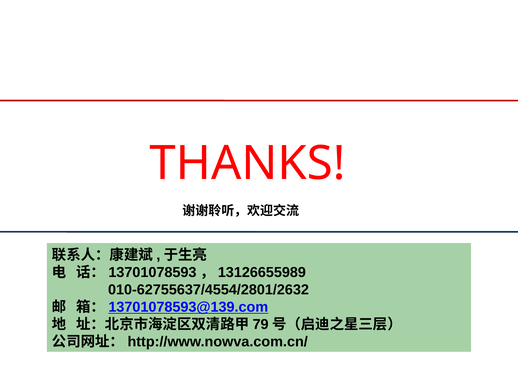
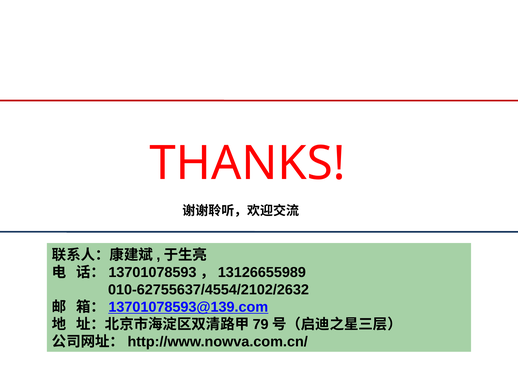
010-62755637/4554/2801/2632: 010-62755637/4554/2801/2632 -> 010-62755637/4554/2102/2632 (208, 289)
